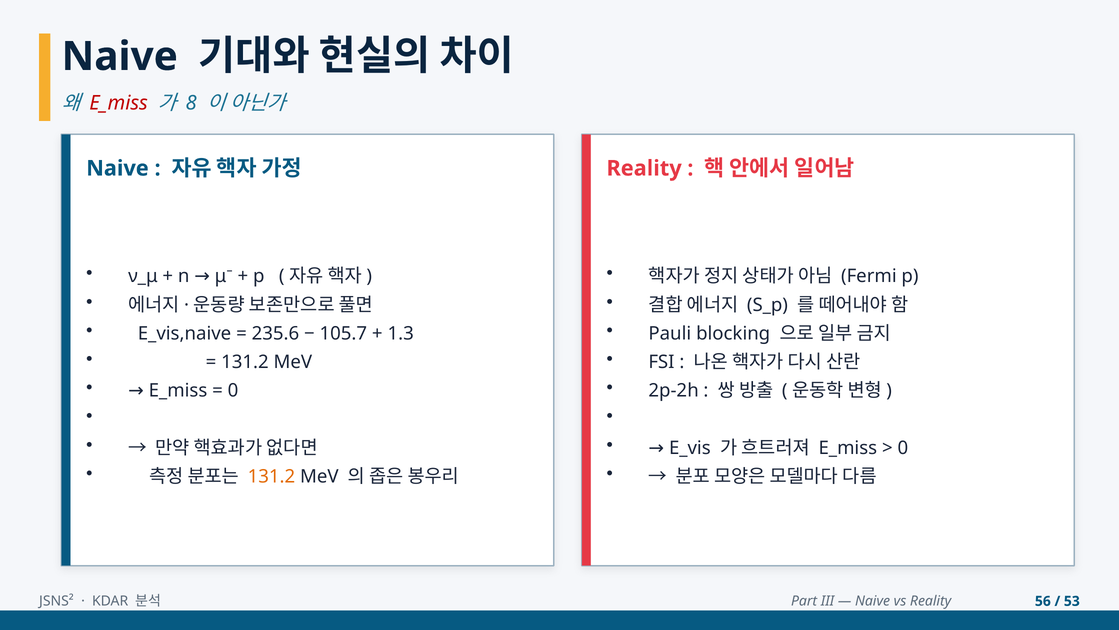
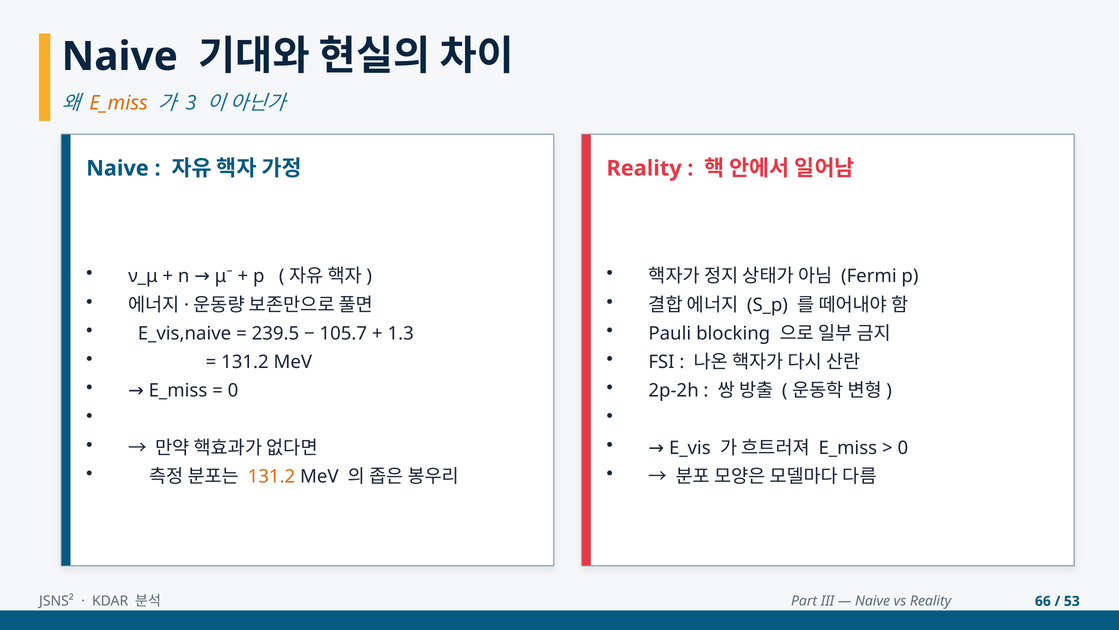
E_miss colour: red -> orange (119, 103)
8: 8 -> 3 (191, 103)
235.6: 235.6 -> 239.5 (275, 333)
56: 56 -> 66 (1043, 601)
